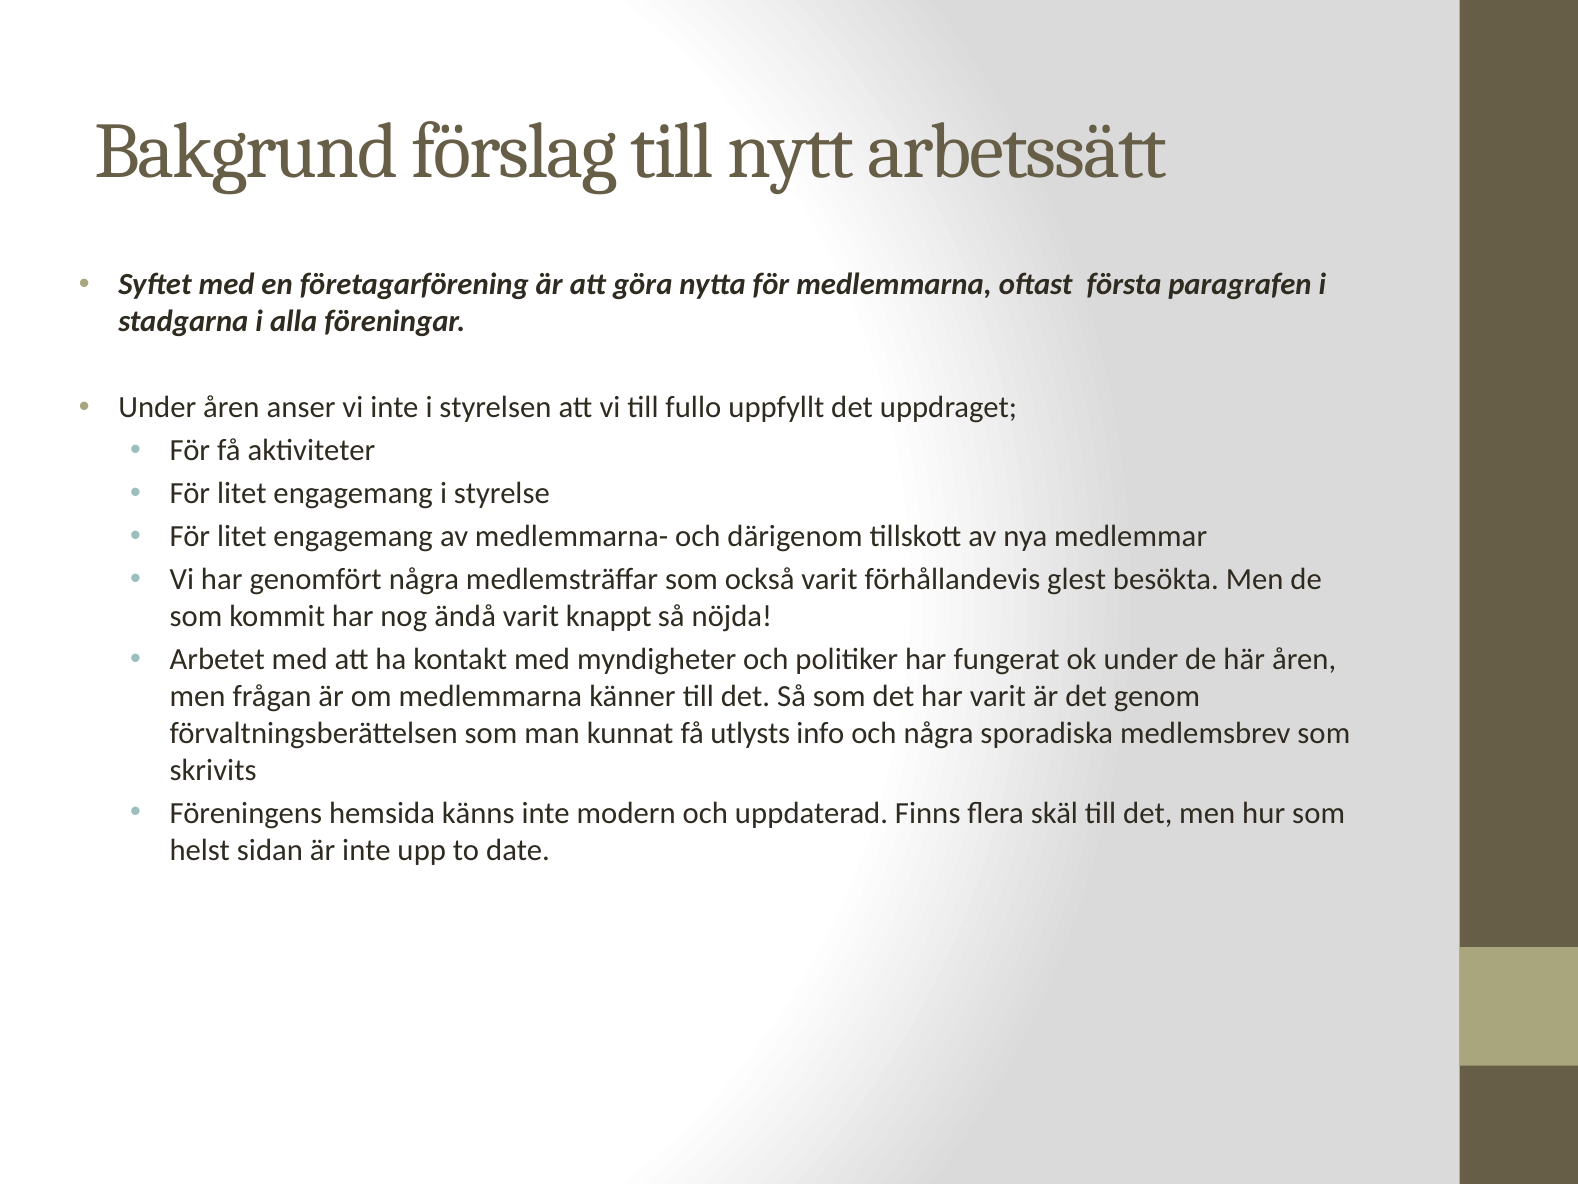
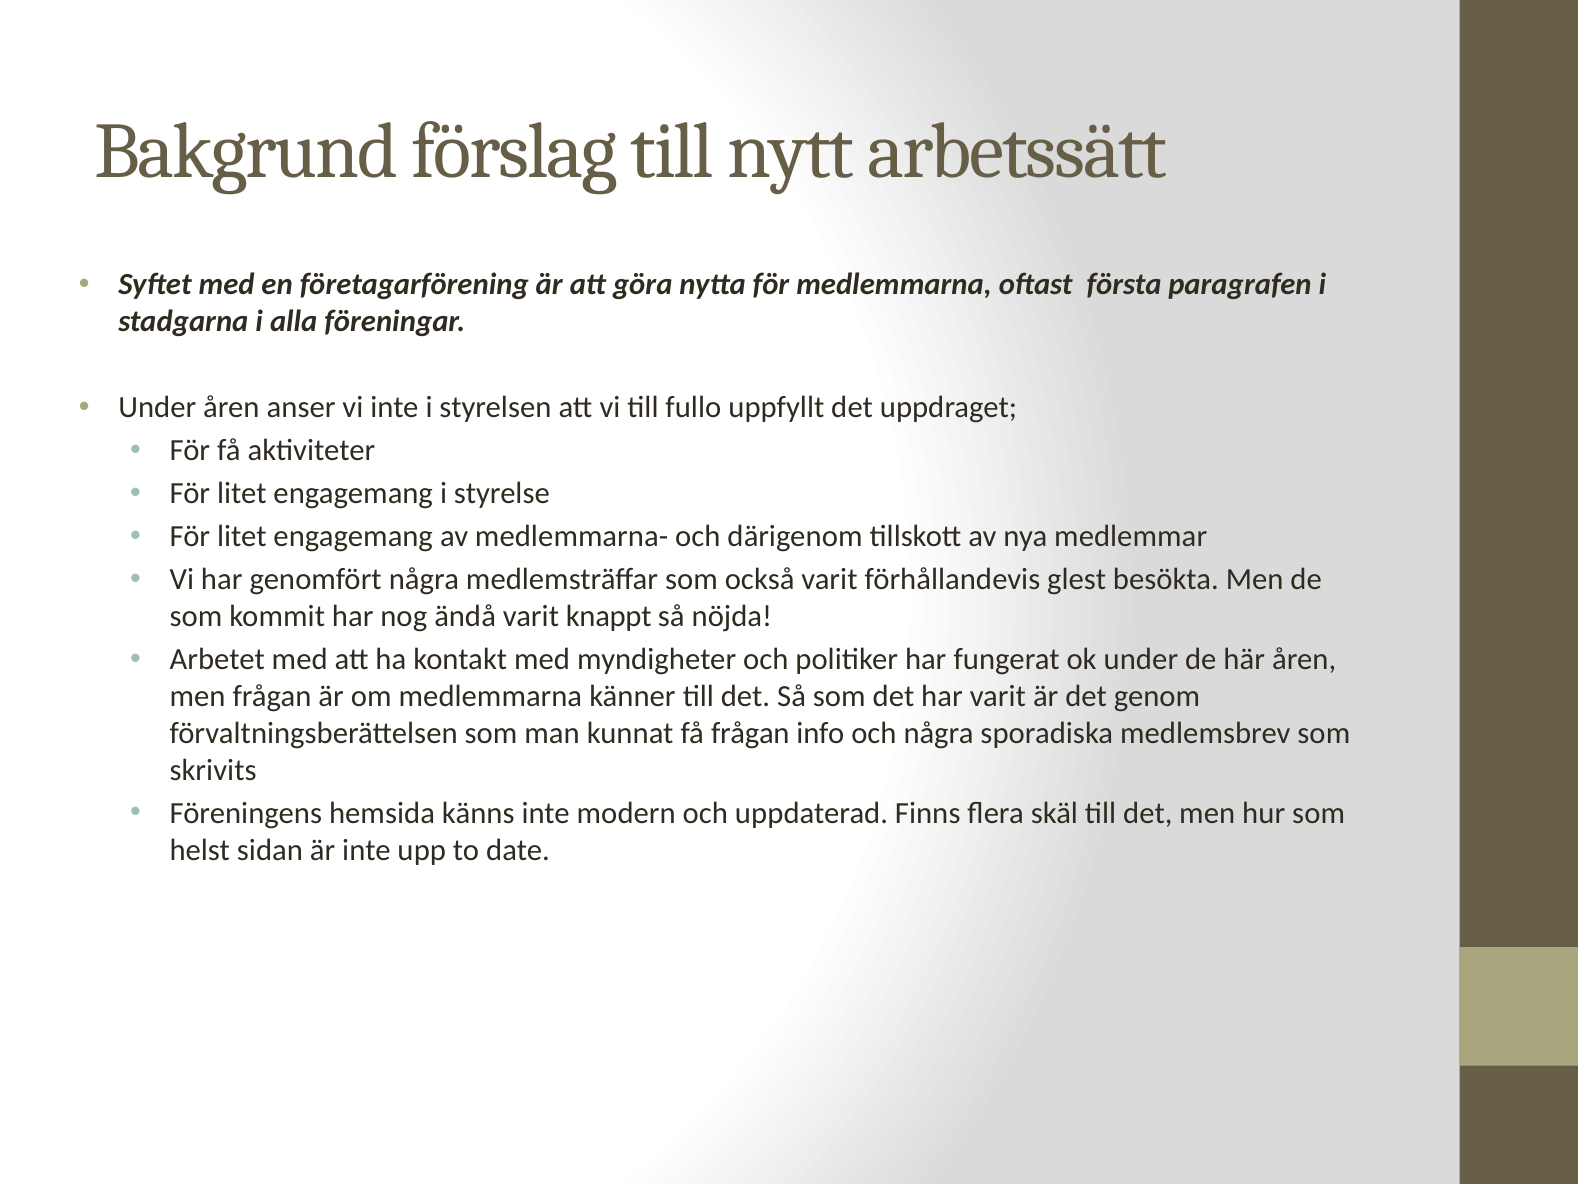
få utlysts: utlysts -> frågan (750, 733)
